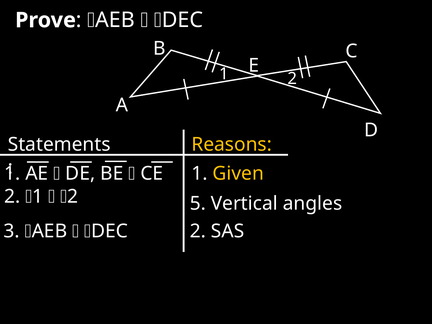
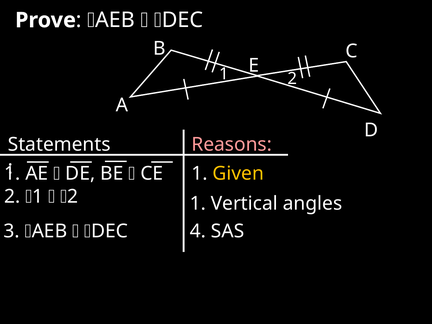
Reasons colour: yellow -> pink (232, 145)
2 5: 5 -> 1 (198, 204)
2: 2 -> 4 (198, 231)
